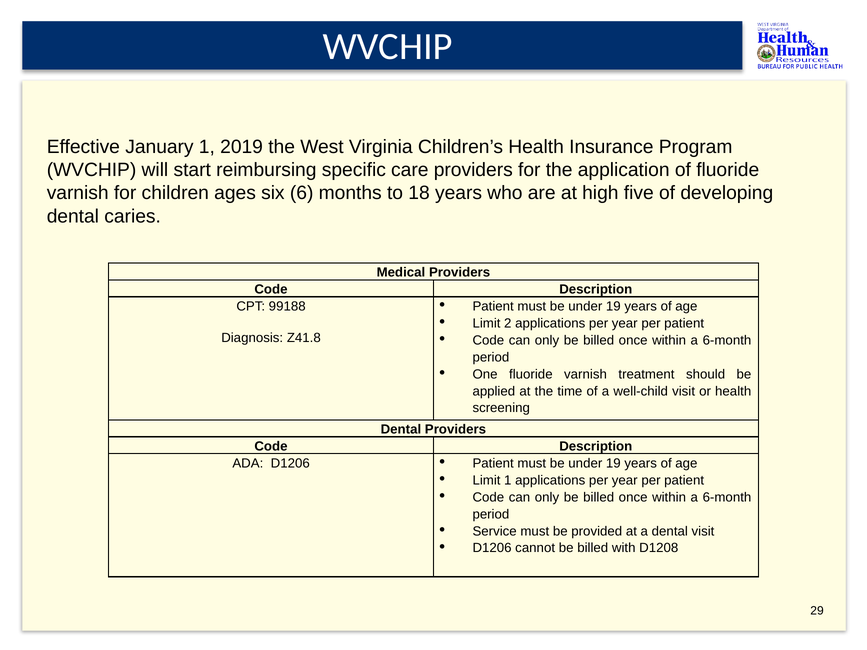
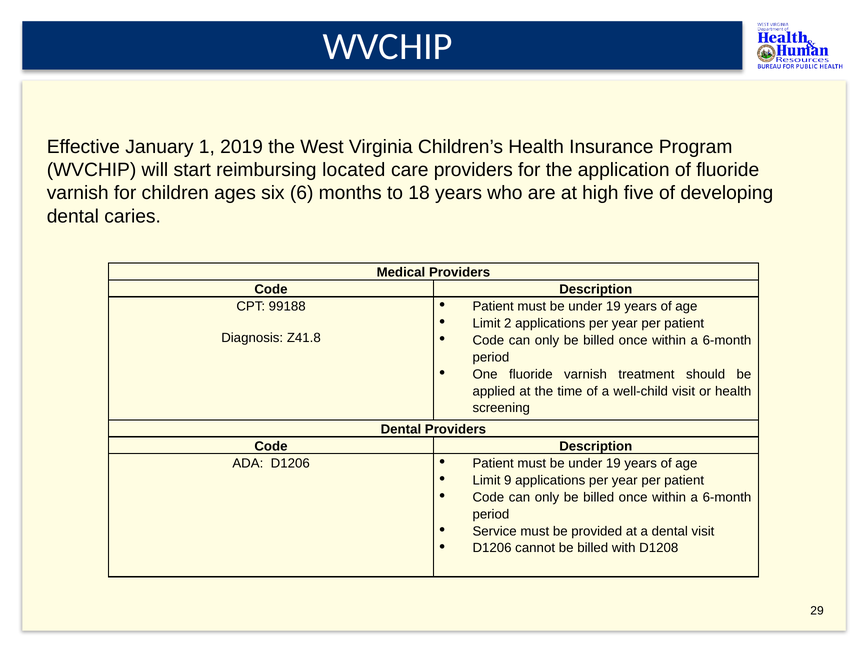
specific: specific -> located (354, 170)
Limit 1: 1 -> 9 (508, 481)
